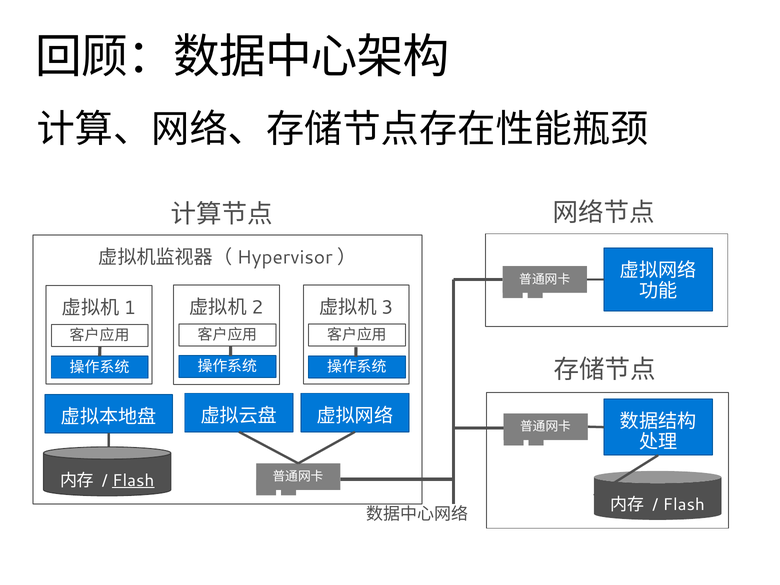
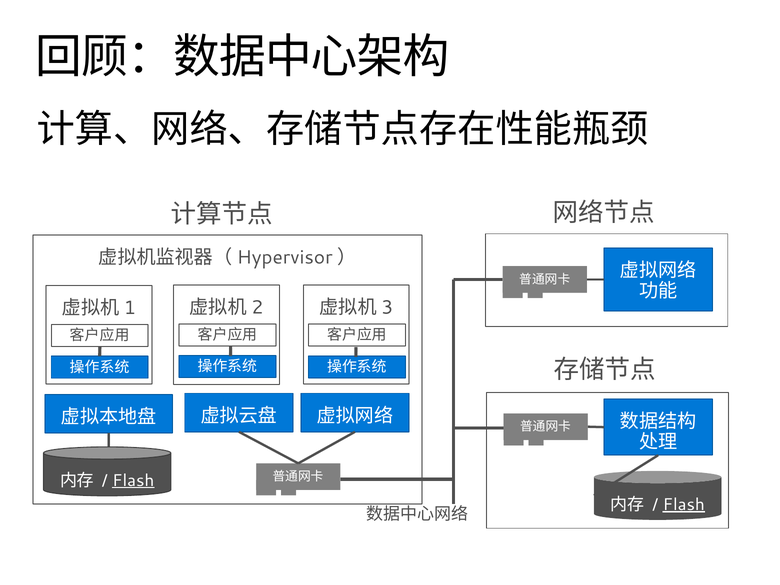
Flash underline: none -> present (684, 504)
